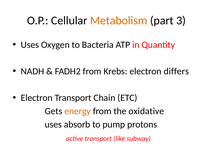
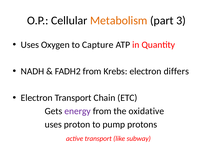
Bacteria: Bacteria -> Capture (98, 45)
energy colour: orange -> purple (78, 111)
absorb: absorb -> proton (77, 124)
